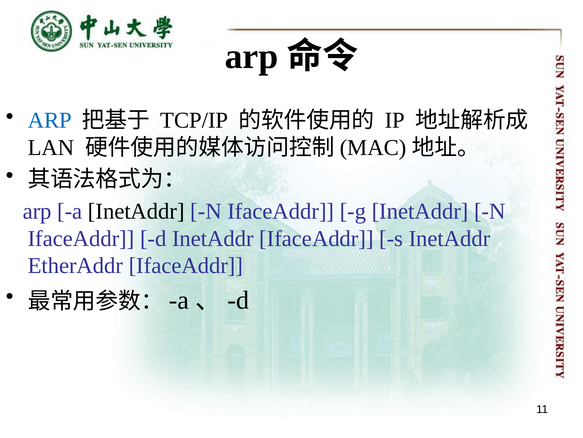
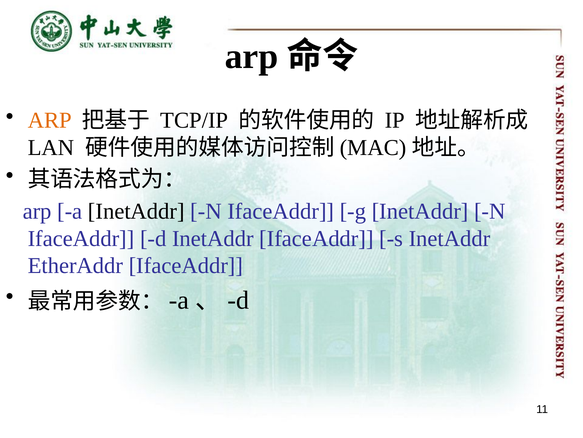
ARP colour: blue -> orange (50, 120)
